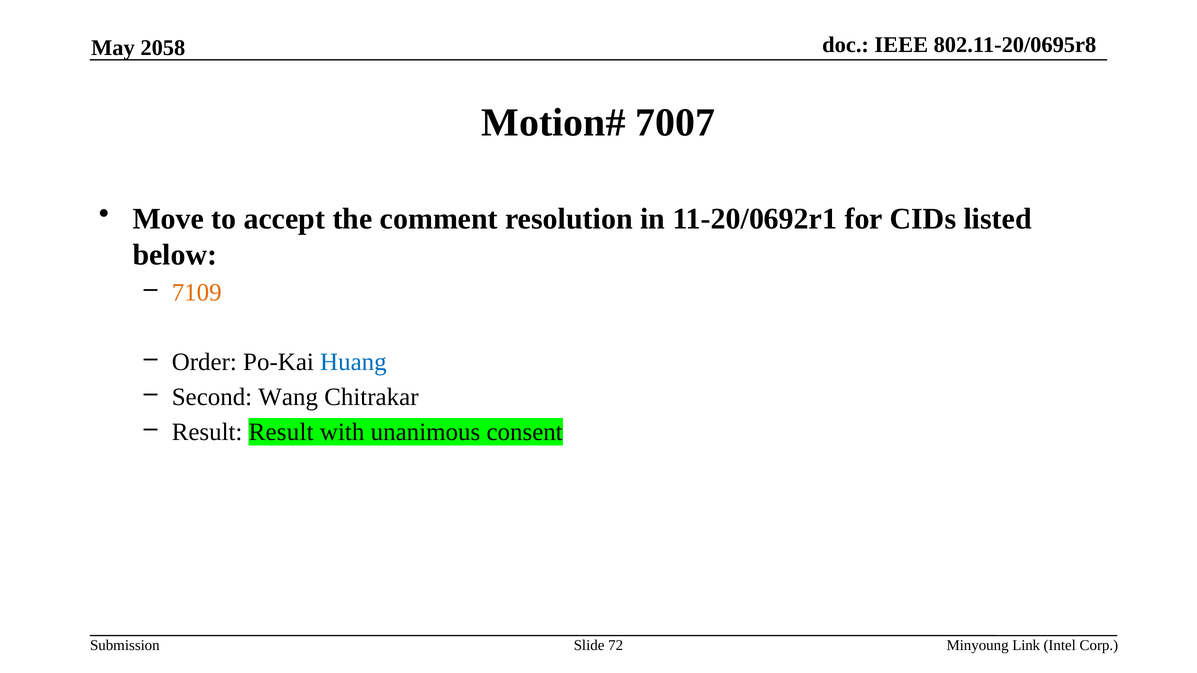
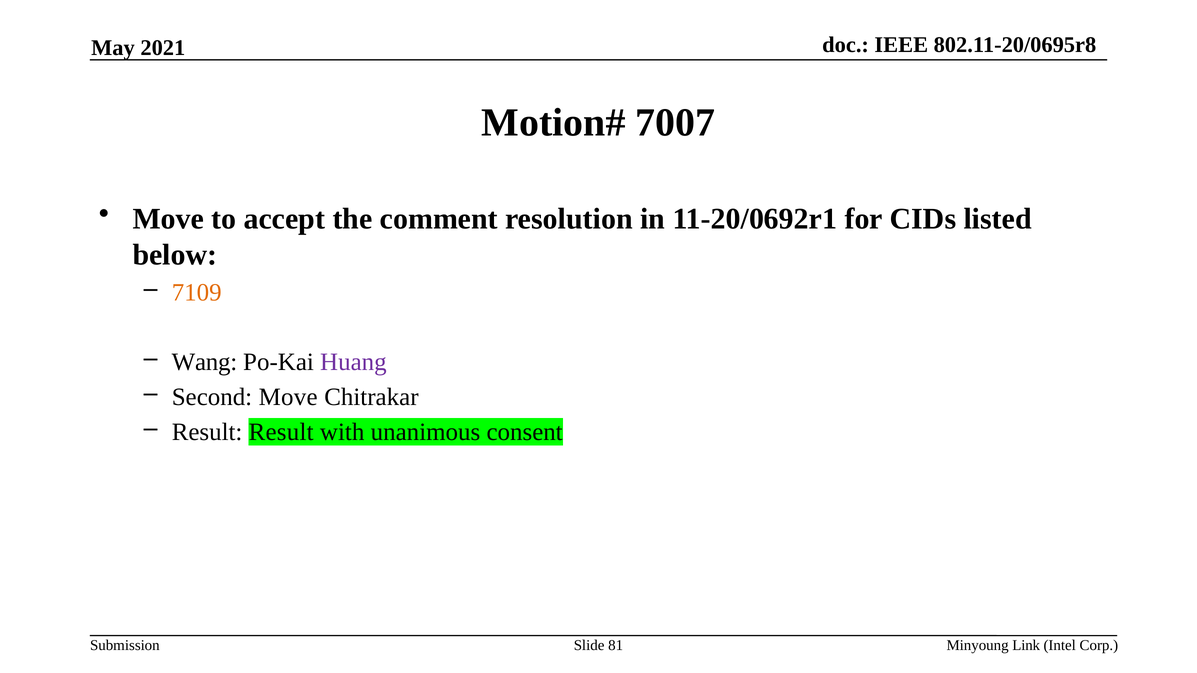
2058: 2058 -> 2021 (163, 48)
Order: Order -> Wang (204, 362)
Huang colour: blue -> purple (353, 362)
Second Wang: Wang -> Move (288, 397)
72: 72 -> 81 (616, 646)
